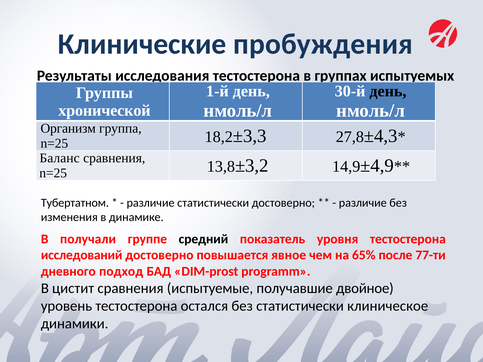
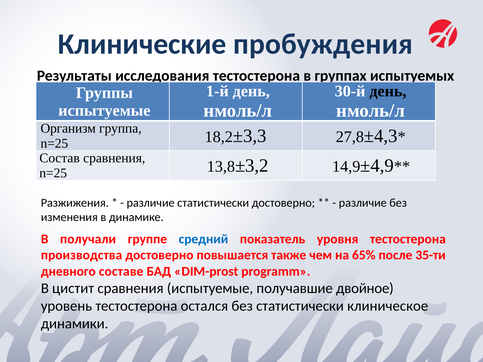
хронической: хронической -> испытуемые (104, 111)
Баланс: Баланс -> Состав (60, 158)
Тубертатном: Тубертатном -> Разжижения (75, 203)
средний colour: black -> blue (203, 239)
исследований: исследований -> производства (82, 255)
явное: явное -> также (289, 255)
77-ти: 77-ти -> 35-ти (431, 255)
подход: подход -> составе (121, 272)
